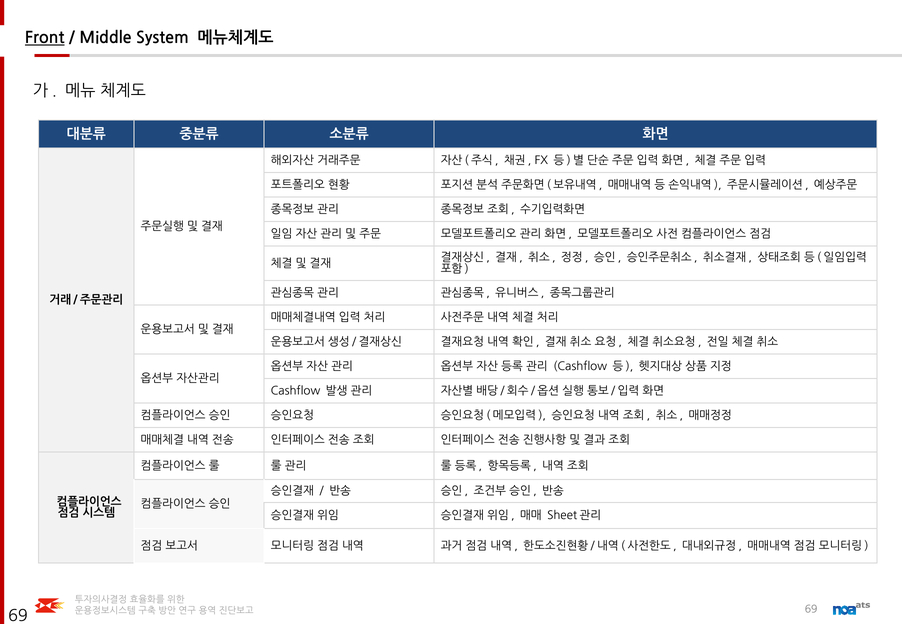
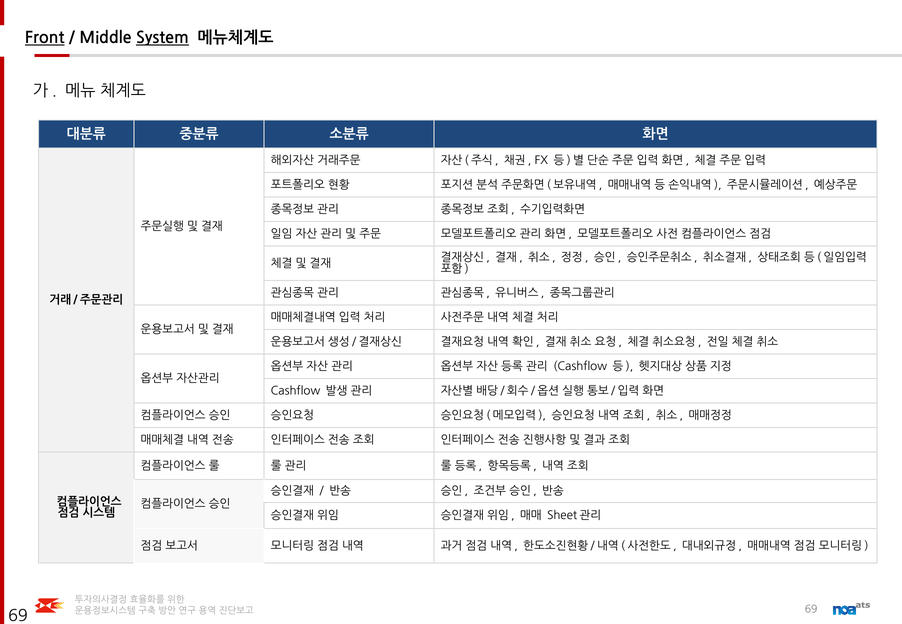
System underline: none -> present (162, 38)
